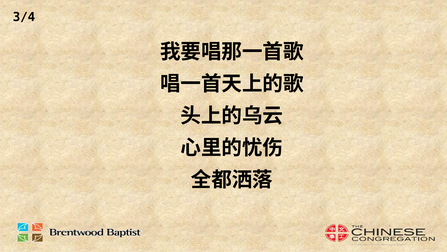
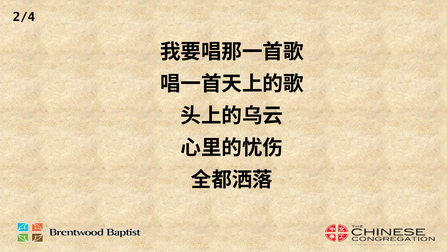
3/4: 3/4 -> 2/4 (24, 17)
